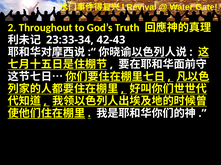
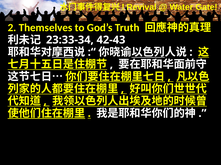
Throughout: Throughout -> Themselves (46, 28)
